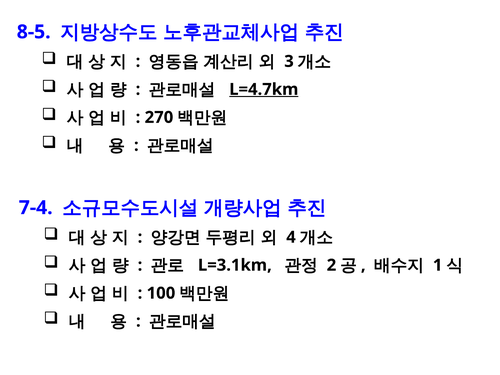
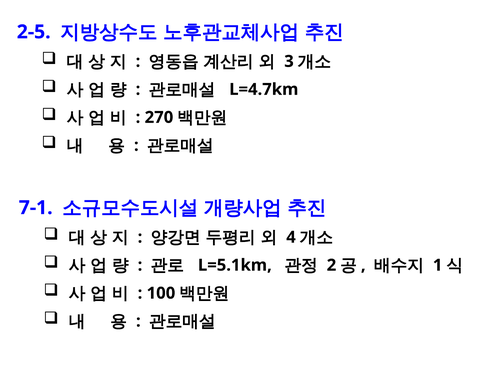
8-5: 8-5 -> 2-5 (34, 32)
L=4.7km underline: present -> none (264, 89)
7-4: 7-4 -> 7-1 (36, 208)
L=3.1km: L=3.1km -> L=5.1km (235, 265)
